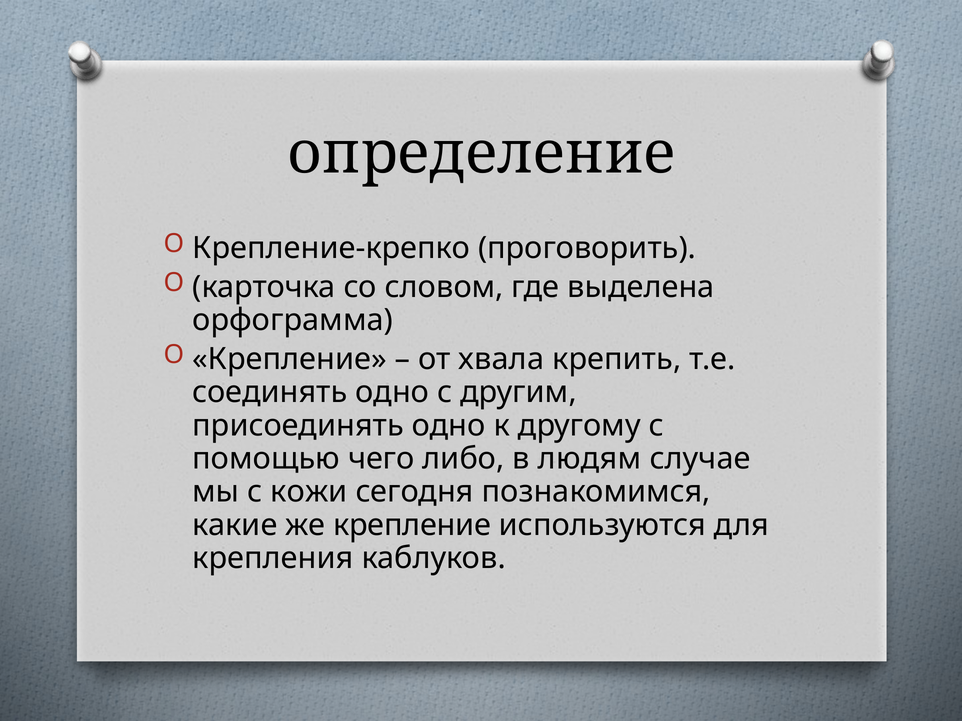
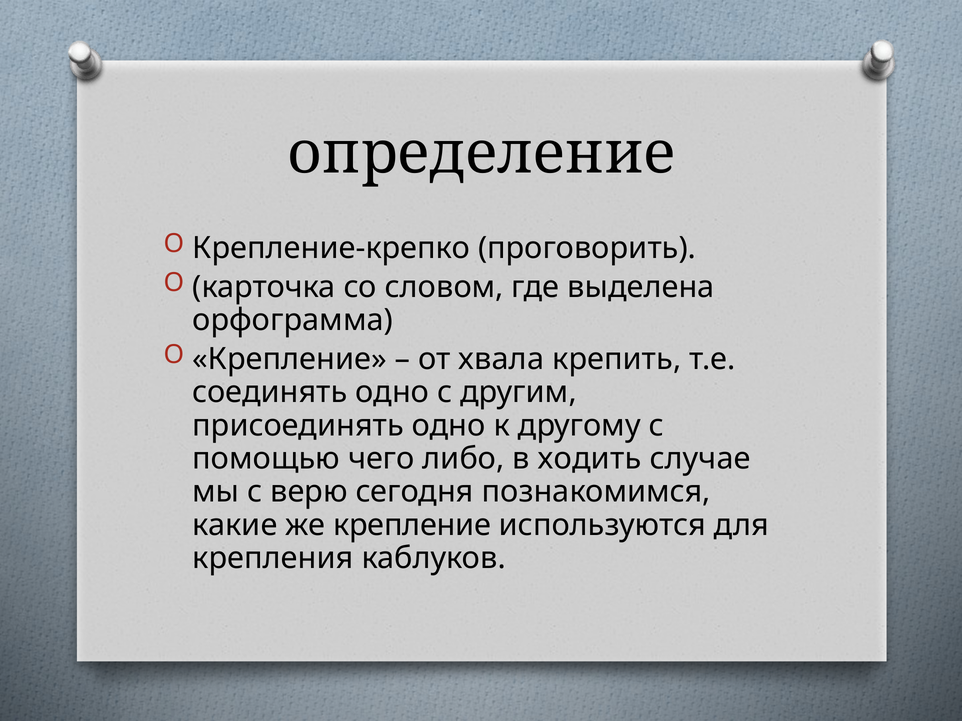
людям: людям -> ходить (590, 459)
кожи: кожи -> верю (309, 492)
